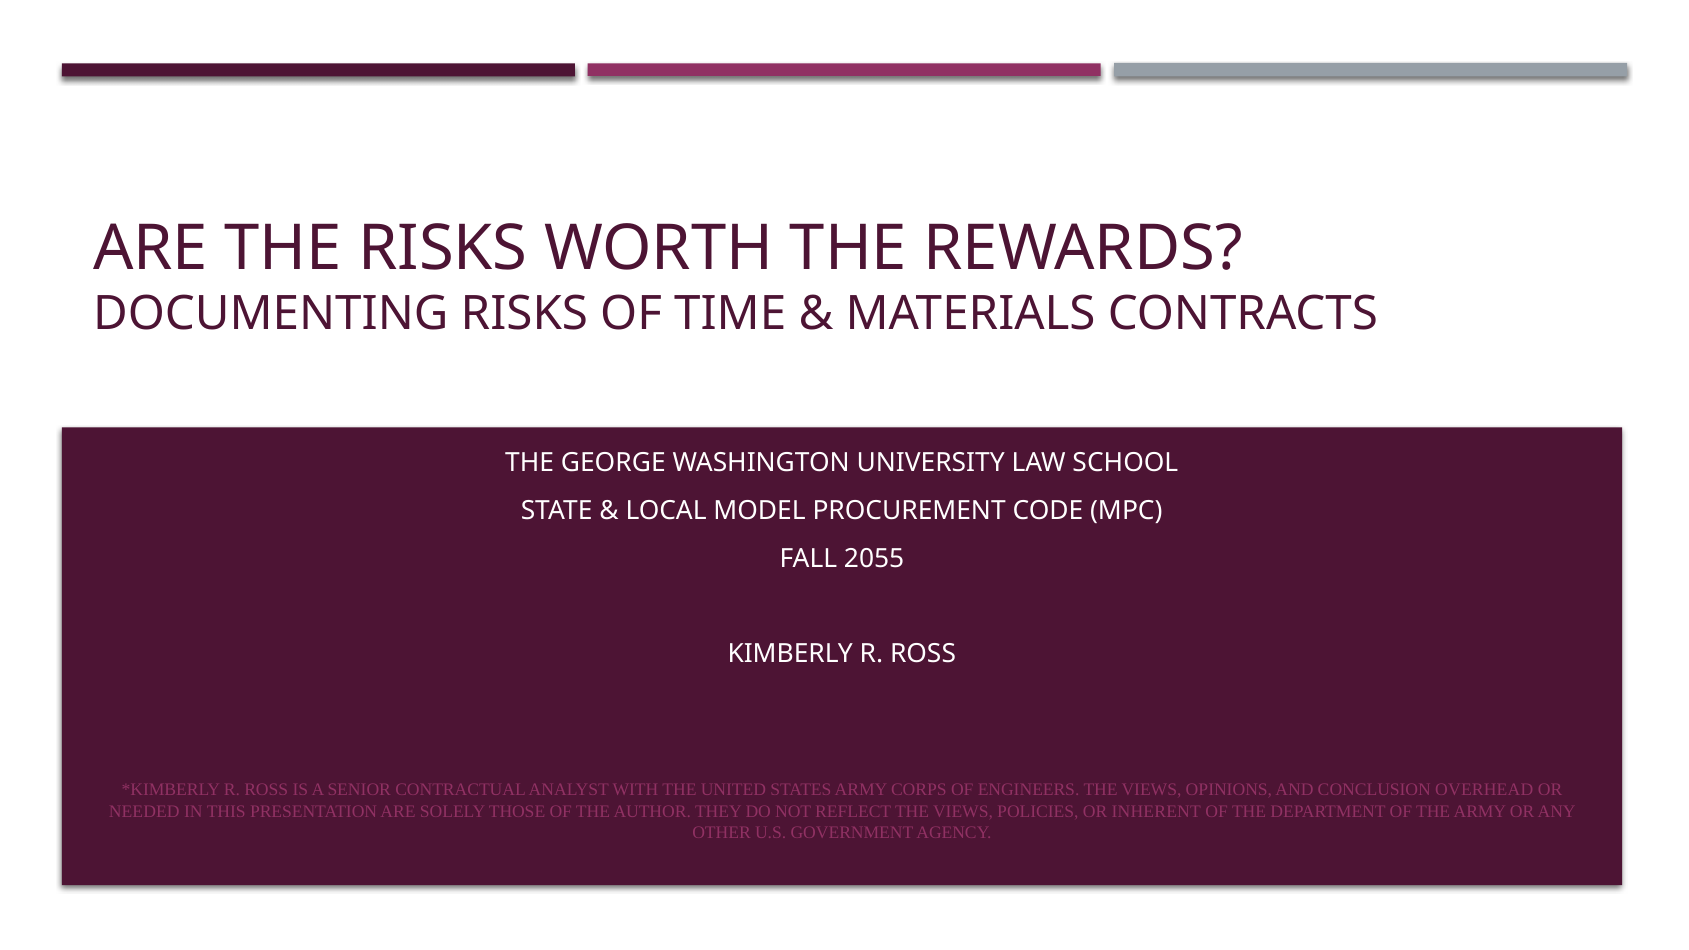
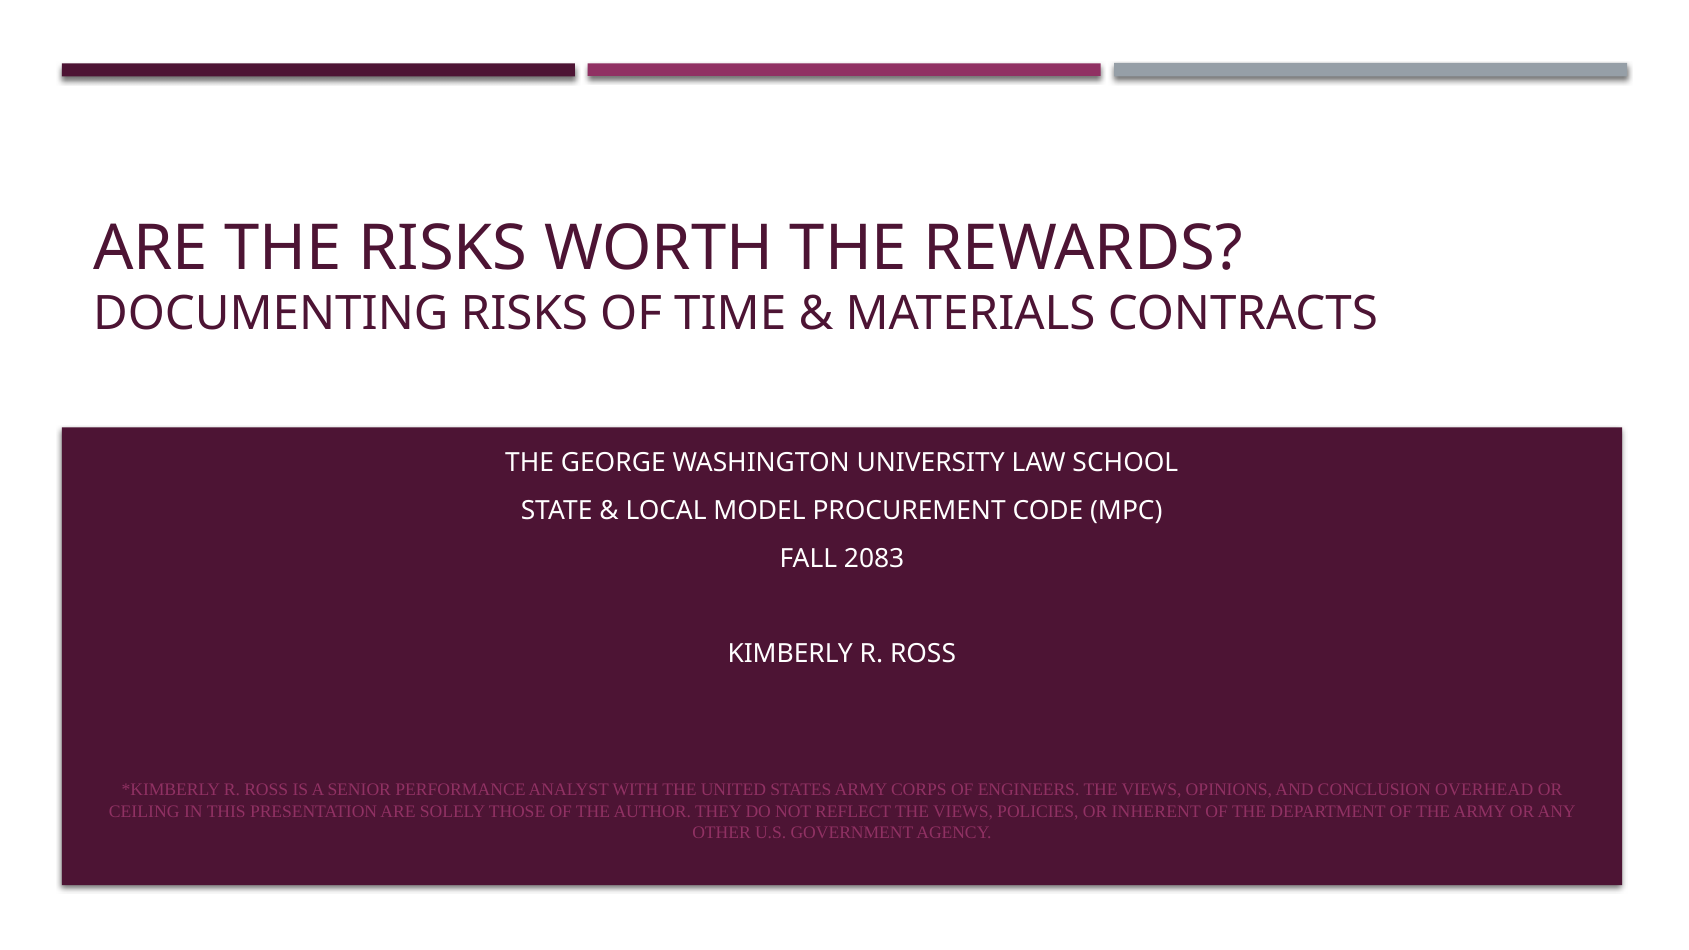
2055: 2055 -> 2083 (874, 558)
CONTRACTUAL: CONTRACTUAL -> PERFORMANCE (460, 790)
NEEDED: NEEDED -> CEILING (144, 811)
